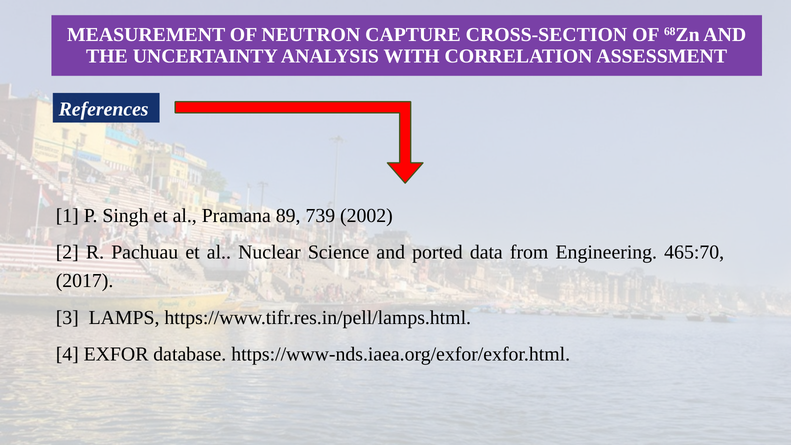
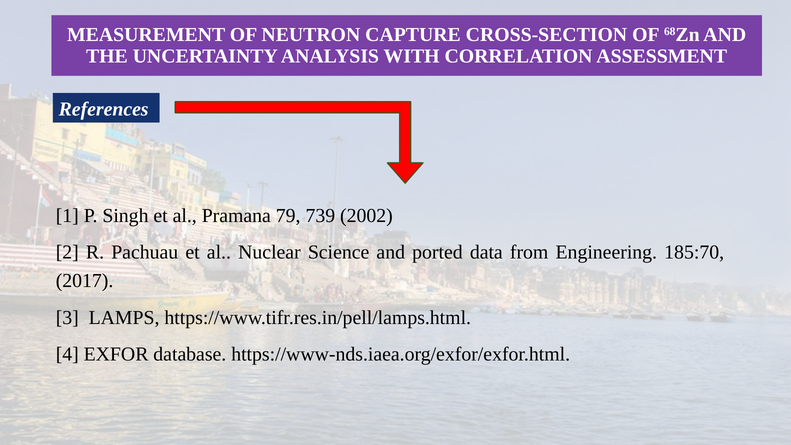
89: 89 -> 79 (288, 216)
465:70: 465:70 -> 185:70 (694, 252)
